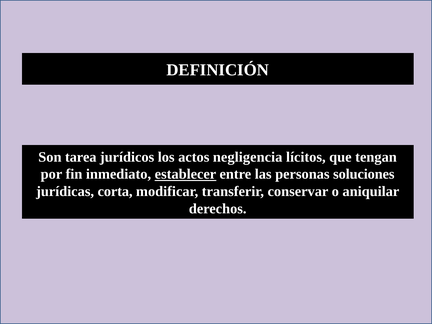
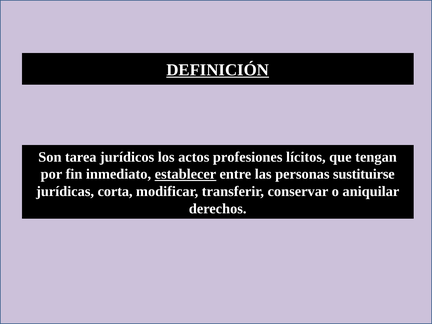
DEFINICIÓN underline: none -> present (218, 70)
negligencia: negligencia -> profesiones (248, 157)
soluciones: soluciones -> sustituirse (364, 174)
